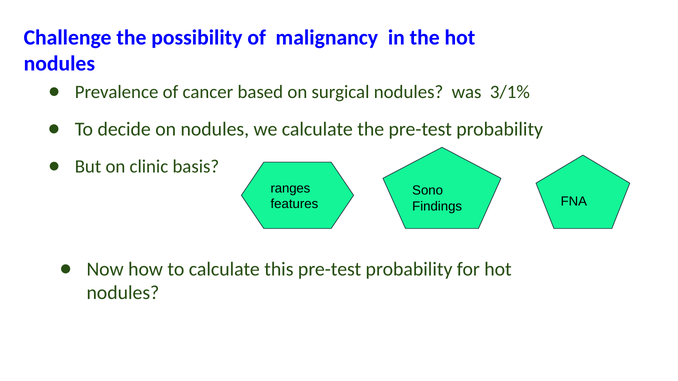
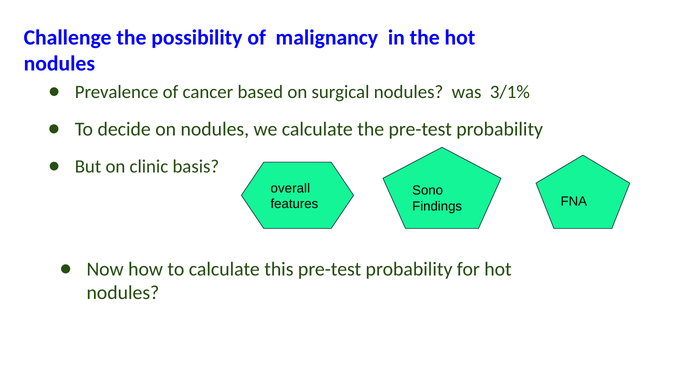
ranges: ranges -> overall (290, 189)
